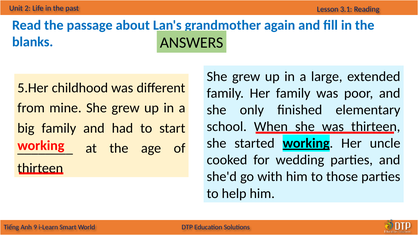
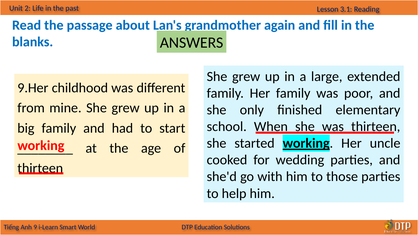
5.Her: 5.Her -> 9.Her (33, 88)
